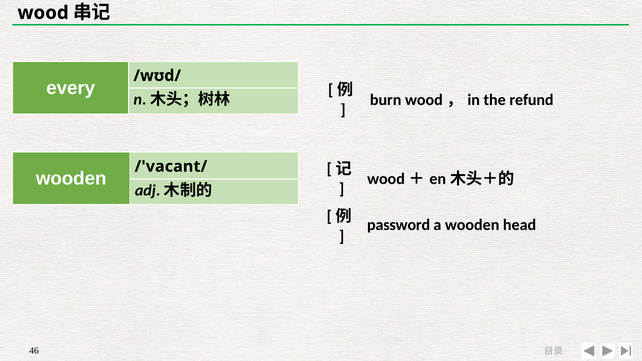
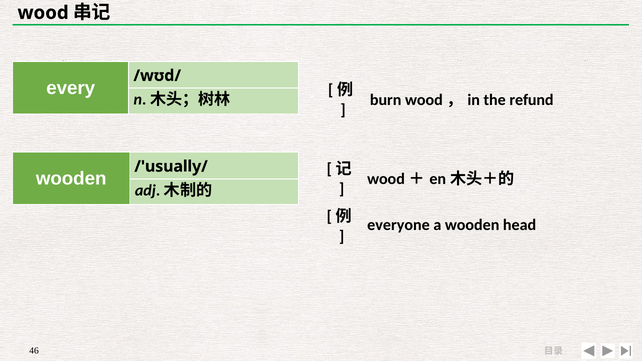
/'vacant/: /'vacant/ -> /'usually/ (171, 166)
password: password -> everyone (399, 225)
